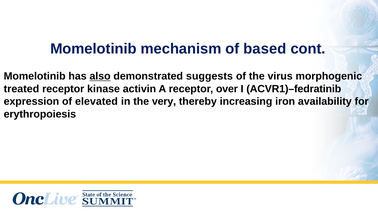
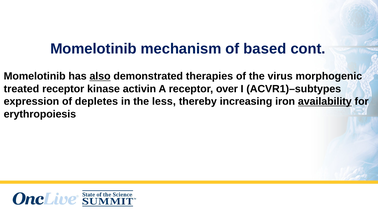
suggests: suggests -> therapies (209, 76)
ACVR1)–fedratinib: ACVR1)–fedratinib -> ACVR1)–subtypes (294, 89)
elevated: elevated -> depletes (96, 101)
very: very -> less (164, 101)
availability underline: none -> present (325, 101)
